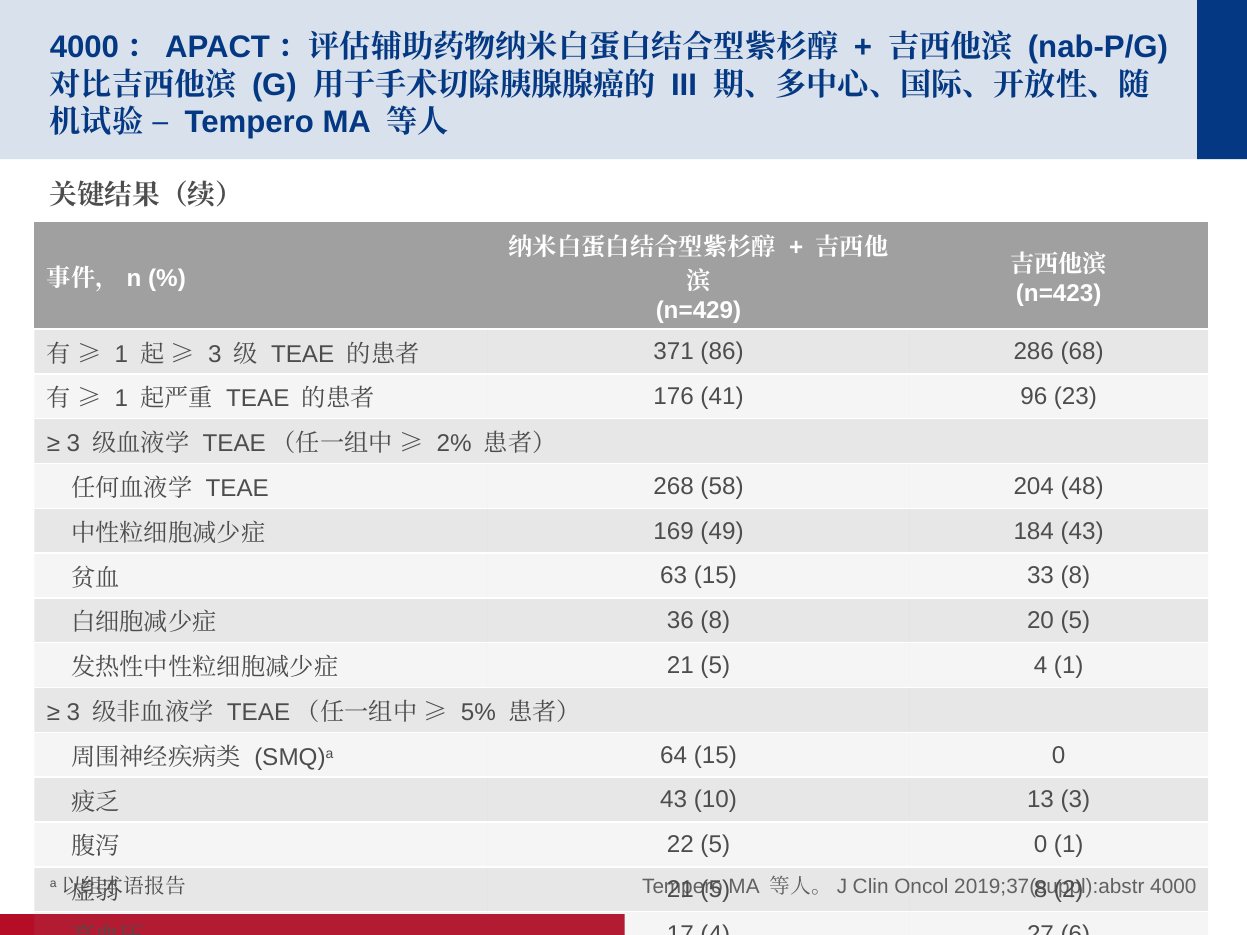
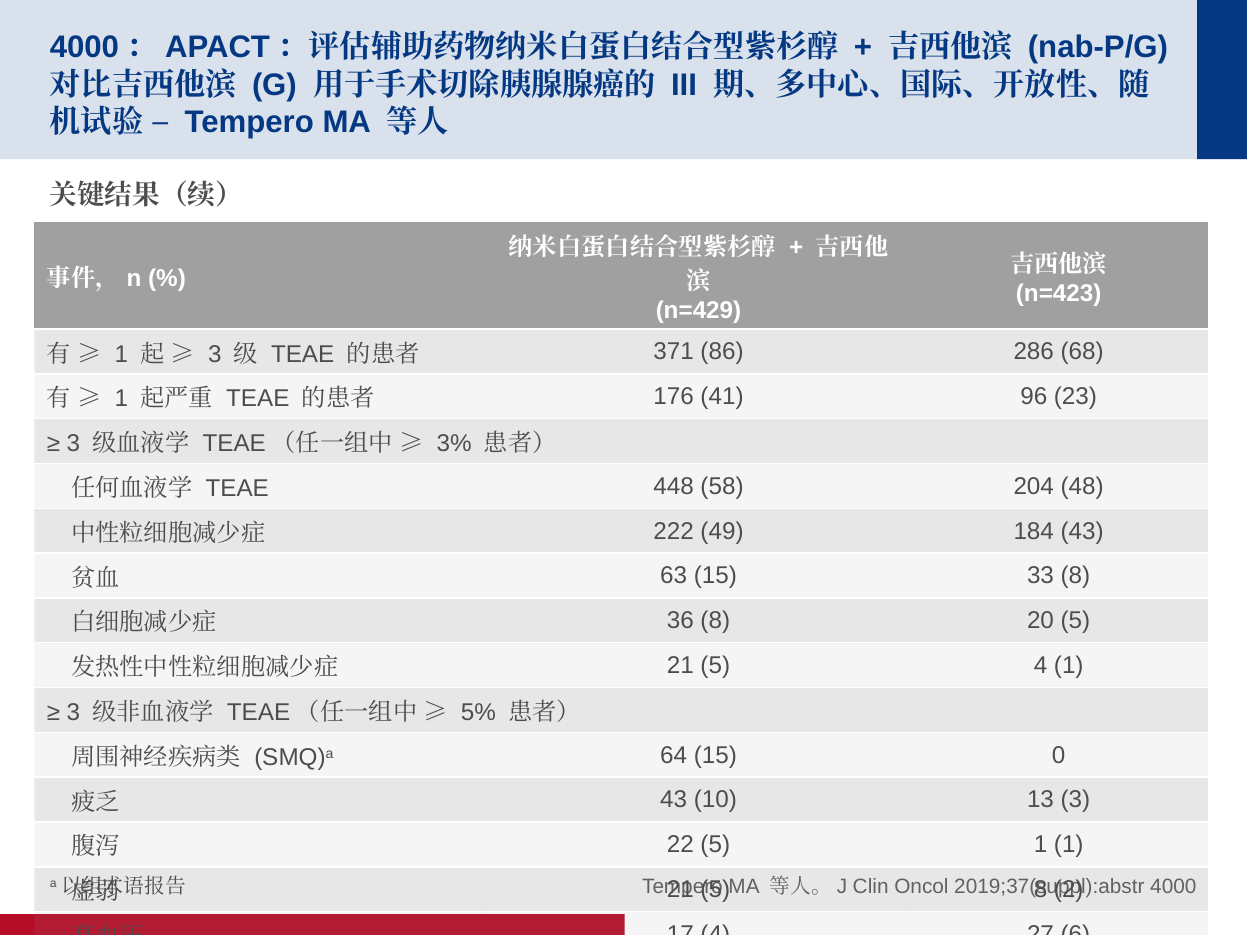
2%: 2% -> 3% (454, 444)
268: 268 -> 448 (674, 486)
169: 169 -> 222 (674, 531)
5 0: 0 -> 1 (1041, 845)
